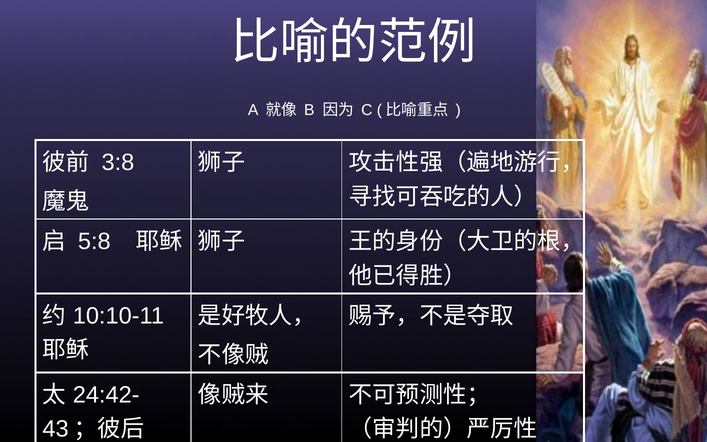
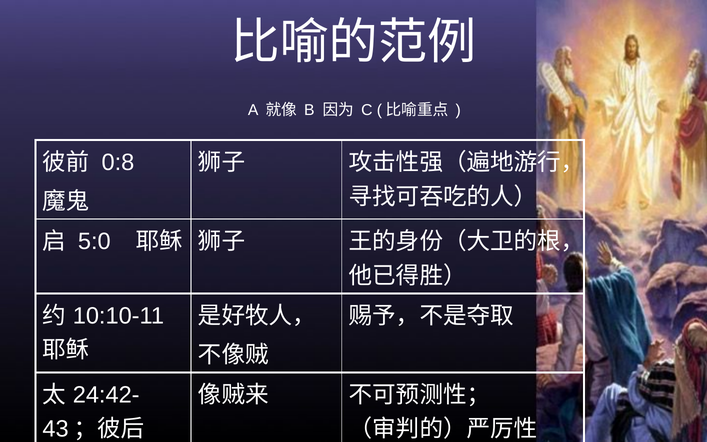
3:8: 3:8 -> 0:8 (118, 163)
5:8: 5:8 -> 5:0 (94, 242)
